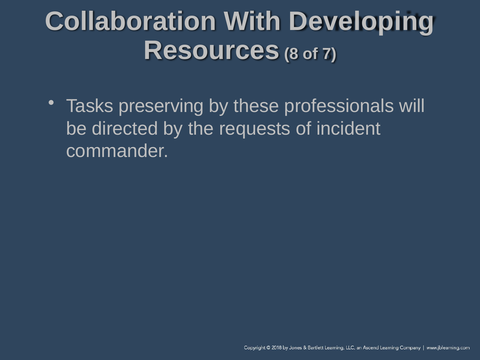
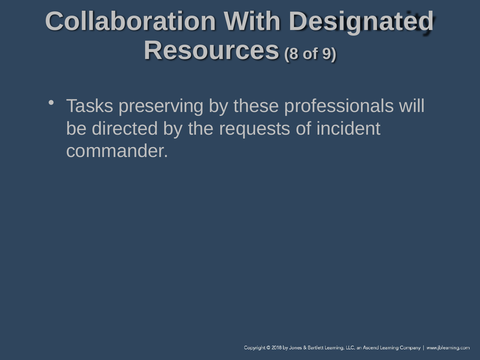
Developing: Developing -> Designated (362, 21)
7: 7 -> 9 (329, 54)
